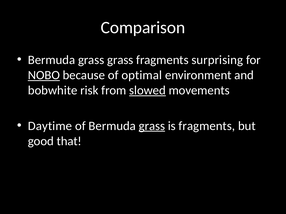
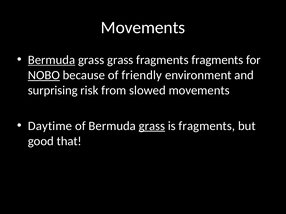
Comparison: Comparison -> Movements (143, 28)
Bermuda underline: none -> present (52, 60)
fragments surprising: surprising -> fragments (217, 60)
optimal: optimal -> friendly (142, 75)
bobwhite: bobwhite -> surprising (53, 91)
slowed underline: present -> none (147, 91)
